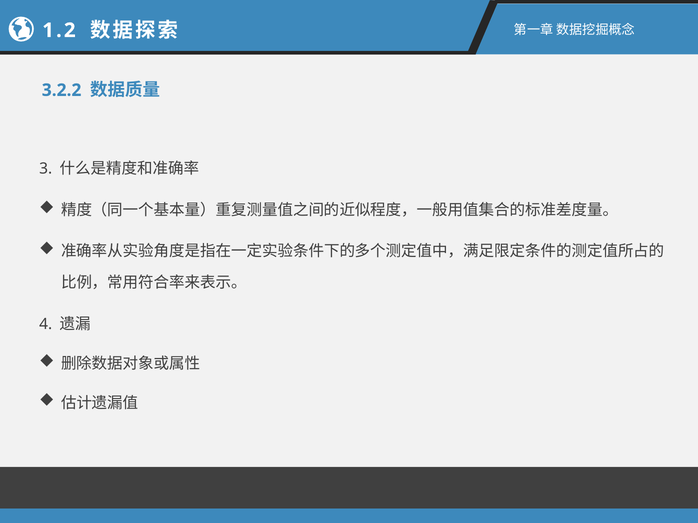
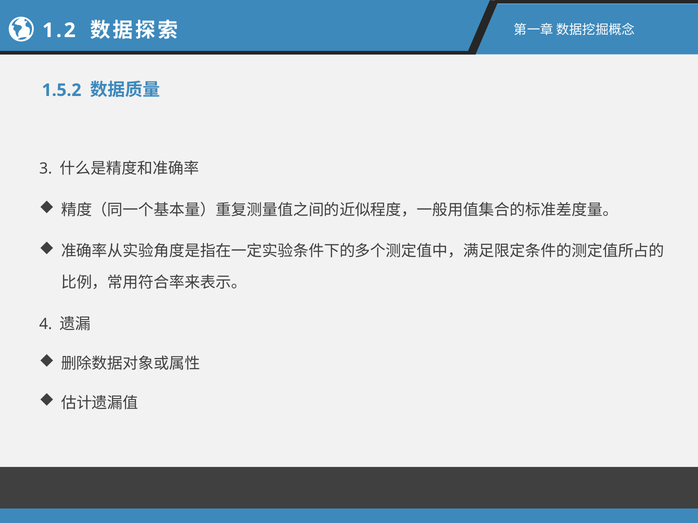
3.2.2: 3.2.2 -> 1.5.2 (62, 90)
